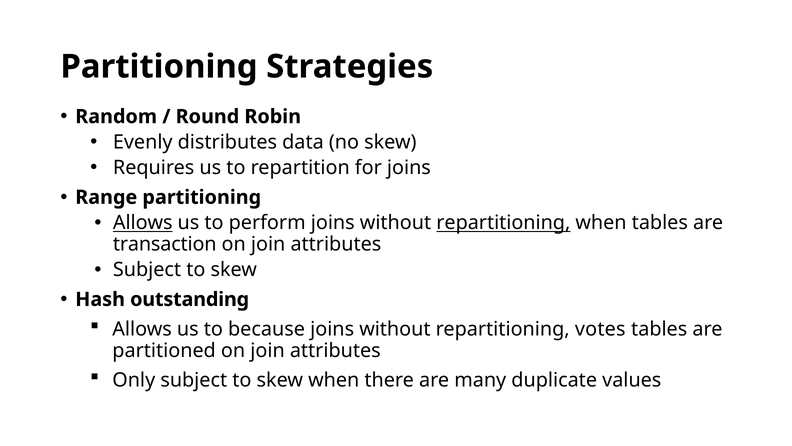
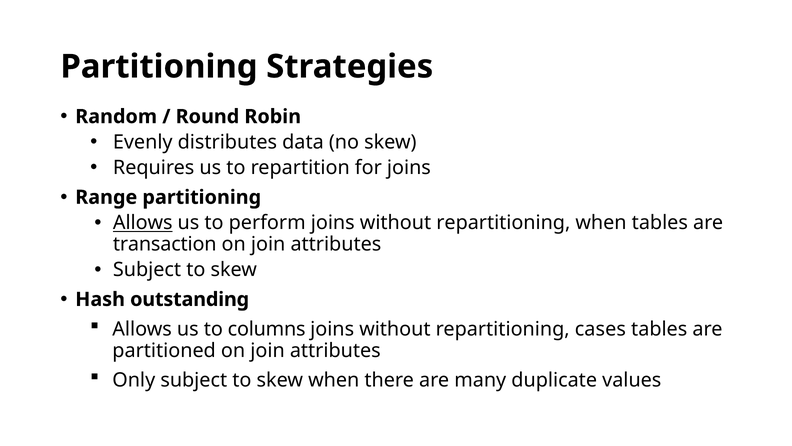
repartitioning underline: present -> none (503, 223)
because: because -> columns (267, 329)
votes: votes -> cases (600, 329)
